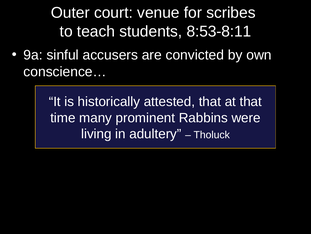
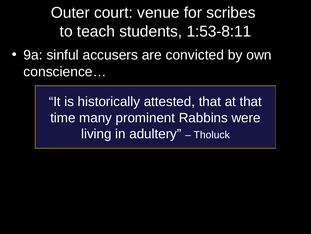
8:53-8:11: 8:53-8:11 -> 1:53-8:11 (219, 31)
